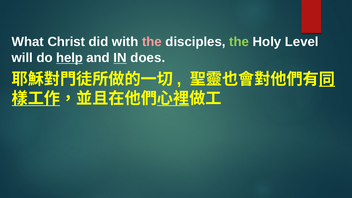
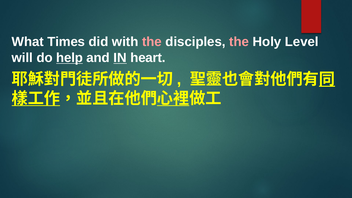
Christ: Christ -> Times (66, 42)
the colour: light green -> pink (239, 42)
does: does -> heart (148, 58)
